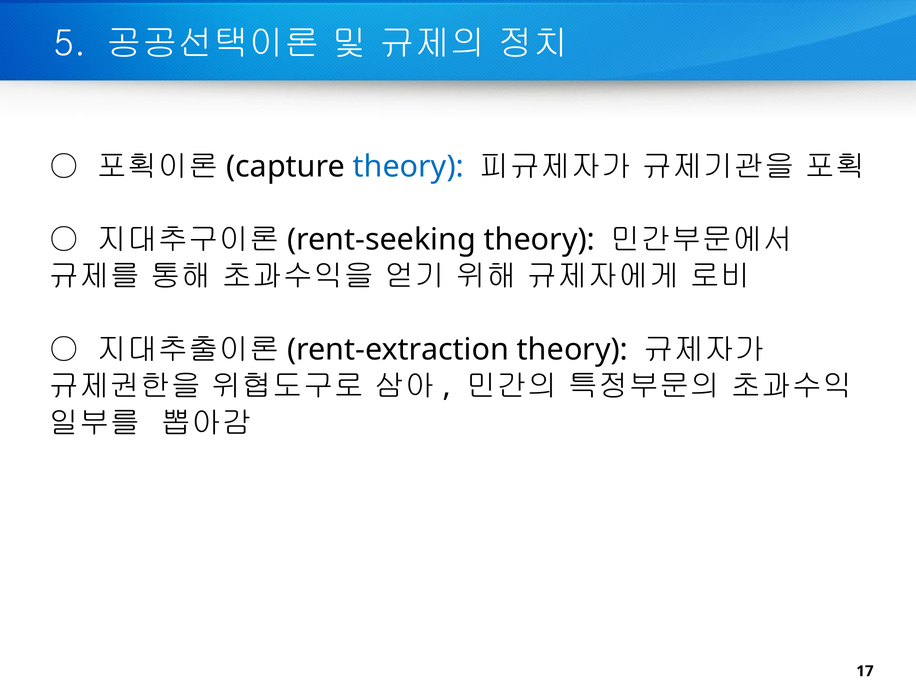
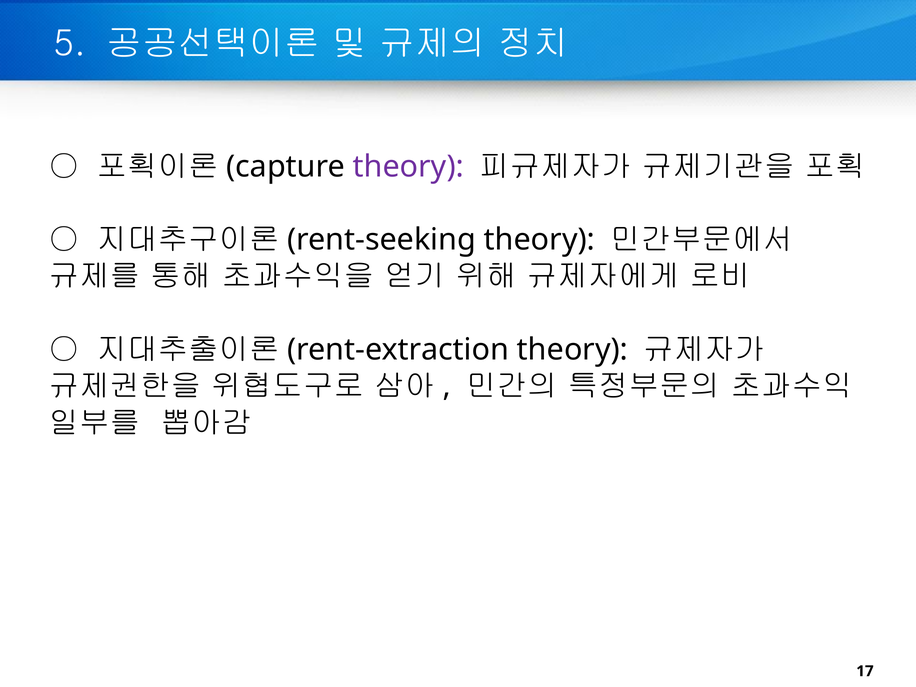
theory colour: blue -> purple (408, 166)
